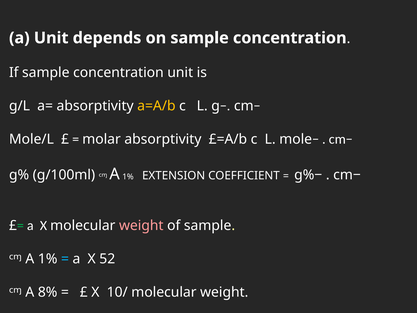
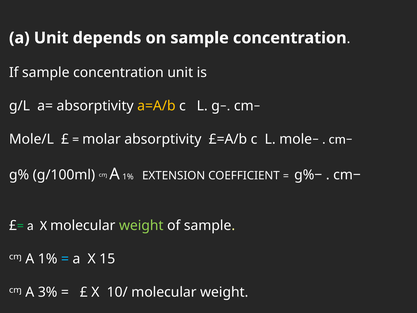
weight colour: pink -> light green (141, 225)
52: 52 -> 15 (107, 259)
8%: 8% -> 3% (48, 292)
